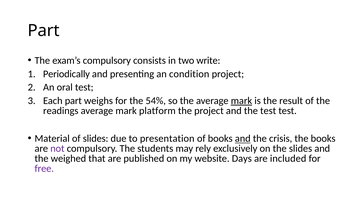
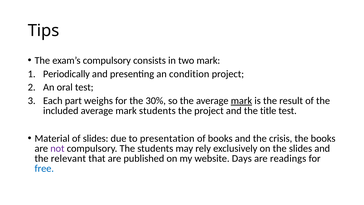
Part: Part -> Tips (44, 31)
two write: write -> mark (208, 60)
54%: 54% -> 30% (156, 101)
readings: readings -> included (61, 111)
mark platform: platform -> students (157, 111)
the test: test -> title (268, 111)
and underline: present -> none (243, 138)
weighed: weighed -> relevant (68, 158)
included: included -> readings (288, 158)
free colour: purple -> blue (44, 168)
